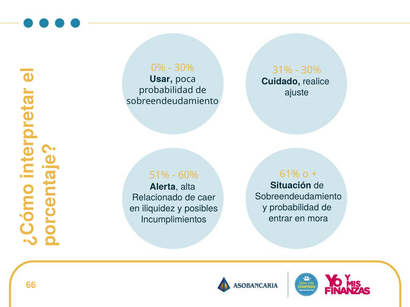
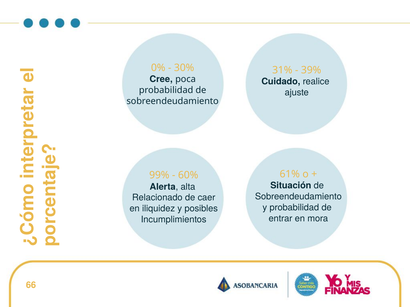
30%: 30% -> 39% (311, 70)
Usar: Usar -> Cree (161, 79)
51%: 51% -> 99% (159, 176)
